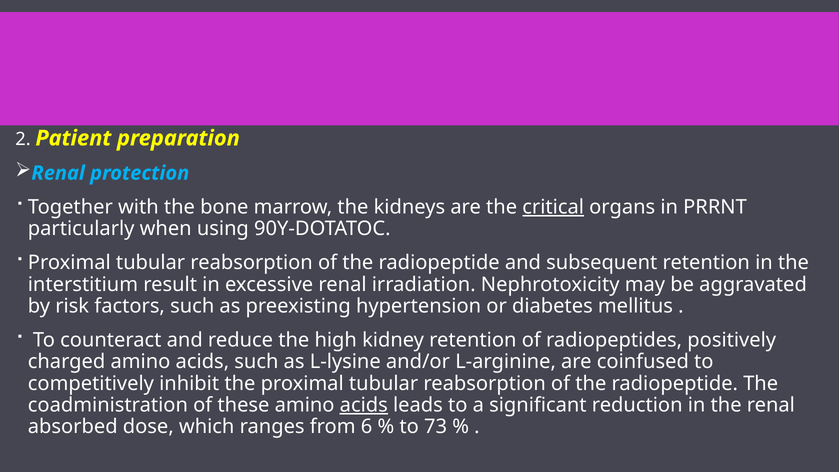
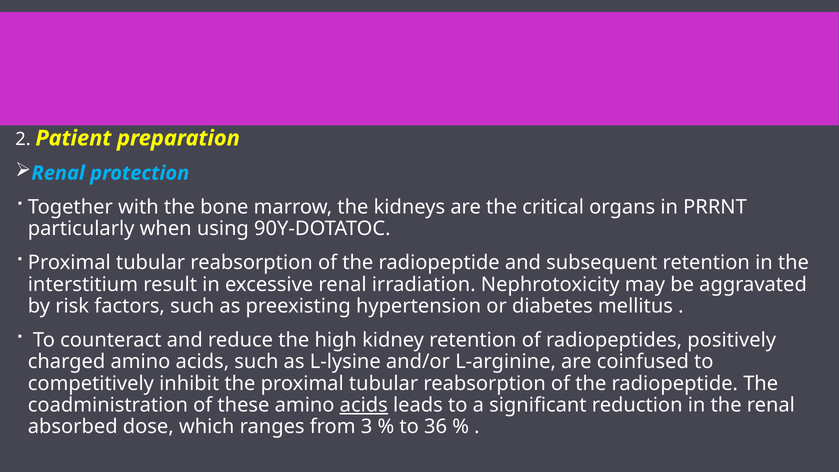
critical underline: present -> none (553, 207)
6: 6 -> 3 (367, 427)
73: 73 -> 36 (436, 427)
